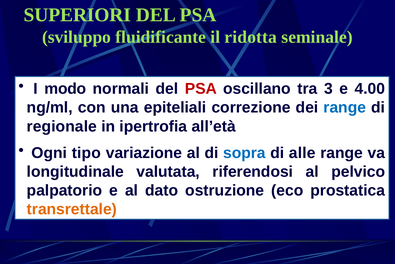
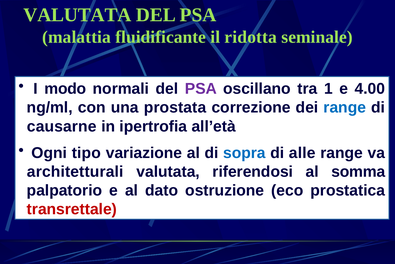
SUPERIORI: SUPERIORI -> VALUTATA (77, 15)
sviluppo: sviluppo -> malattia (76, 37)
PSA colour: red -> purple (201, 89)
3: 3 -> 1 (328, 89)
epiteliali: epiteliali -> prostata (175, 107)
regionale: regionale -> causarne (62, 126)
longitudinale: longitudinale -> architetturali (75, 171)
pelvico: pelvico -> somma (358, 171)
transrettale colour: orange -> red (72, 209)
